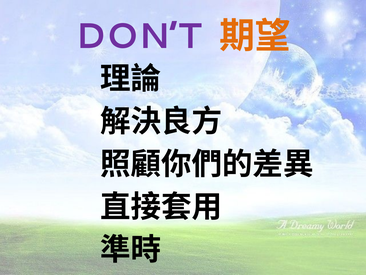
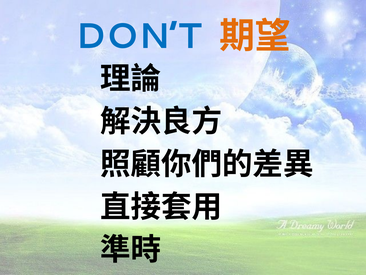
DON’T colour: purple -> blue (139, 36)
